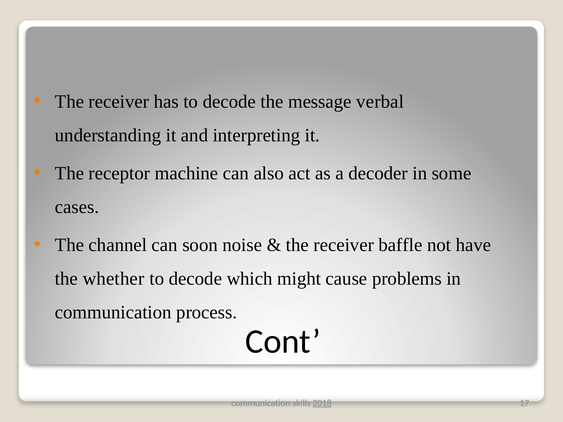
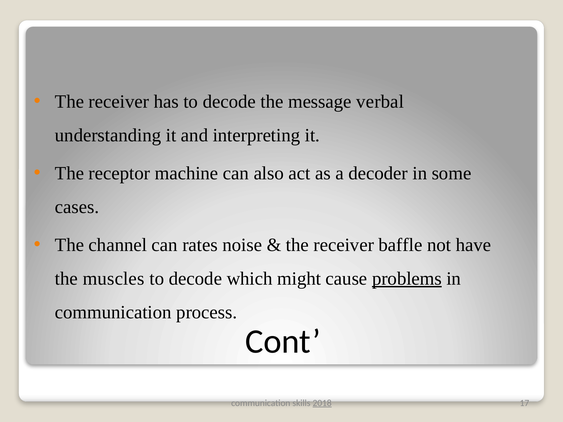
soon: soon -> rates (200, 245)
whether: whether -> muscles (114, 279)
problems underline: none -> present (407, 279)
